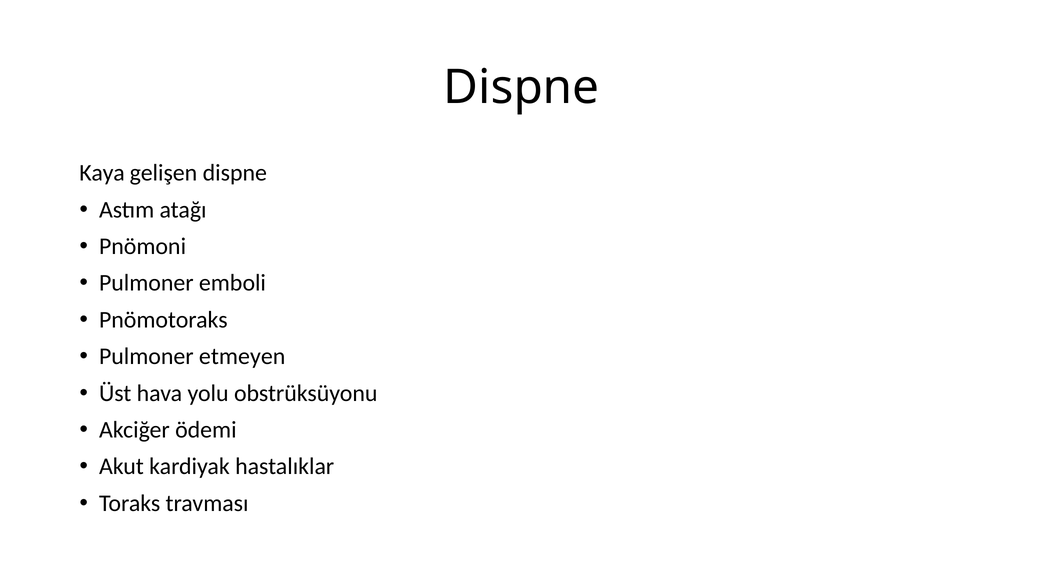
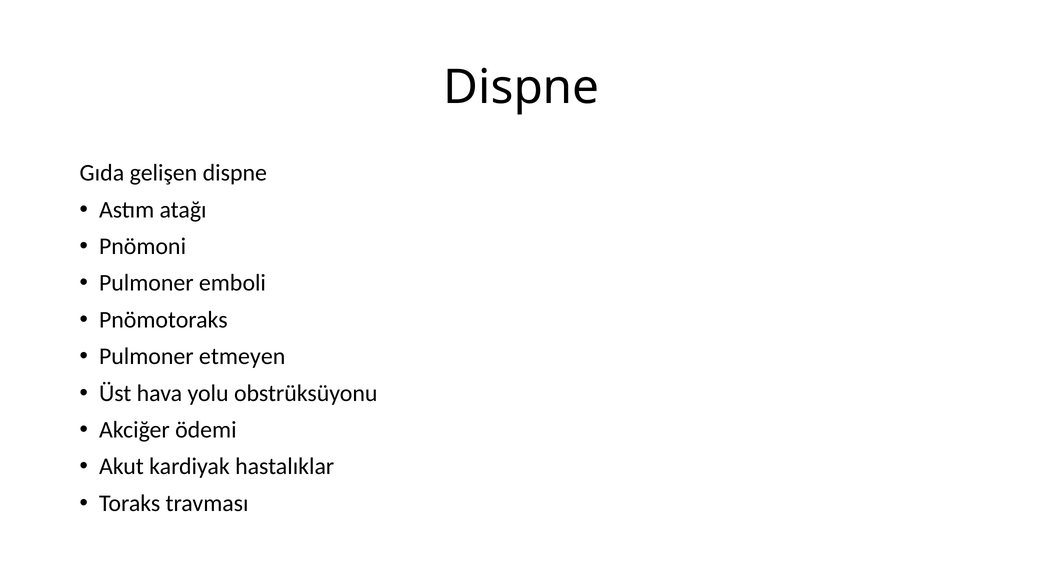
Kaya: Kaya -> Gıda (102, 173)
